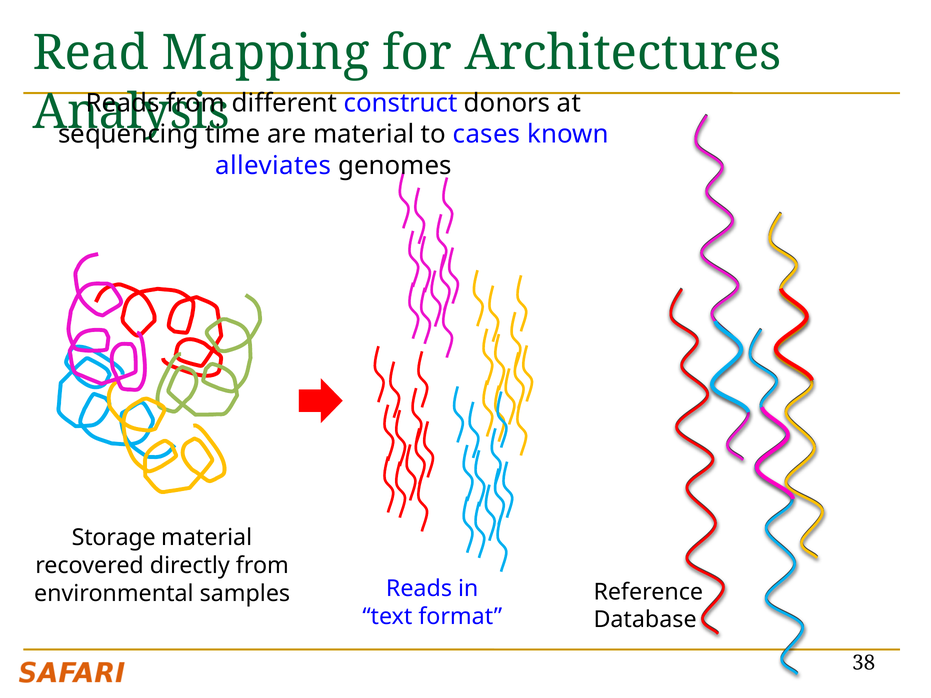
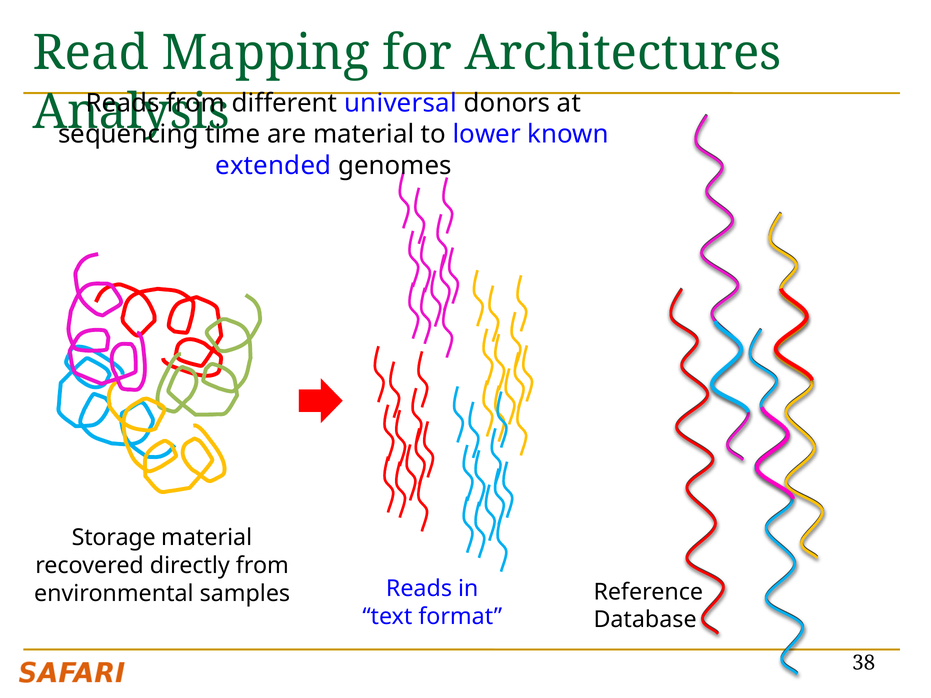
construct: construct -> universal (401, 103)
cases: cases -> lower (487, 134)
alleviates: alleviates -> extended (273, 166)
